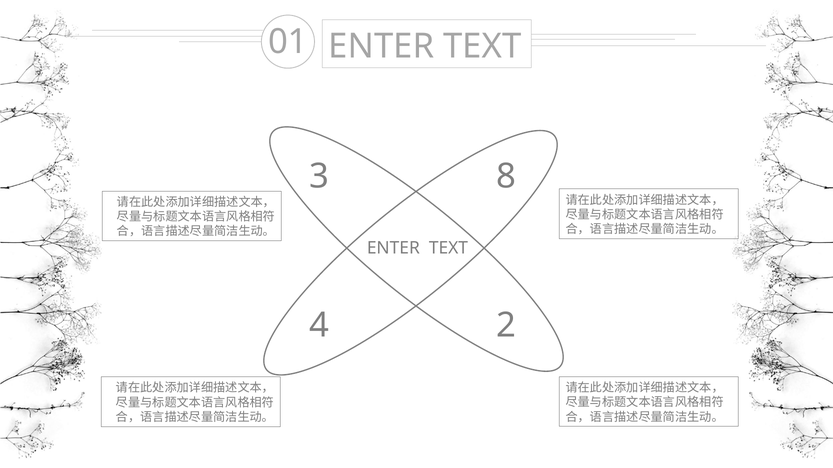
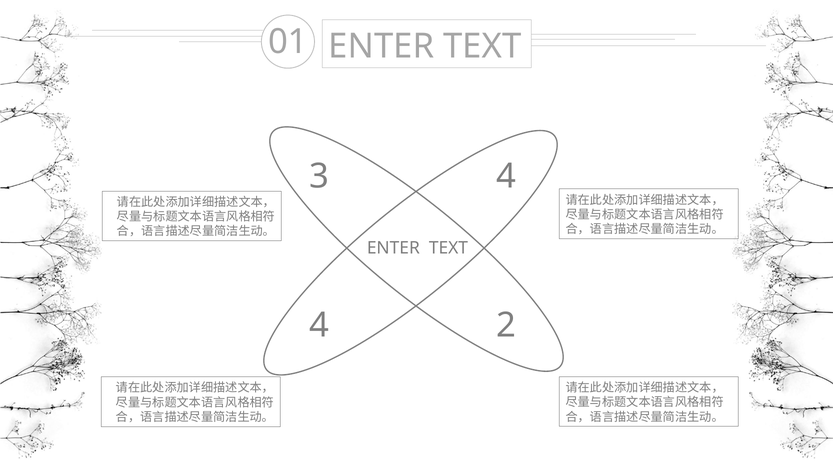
3 8: 8 -> 4 (506, 177)
